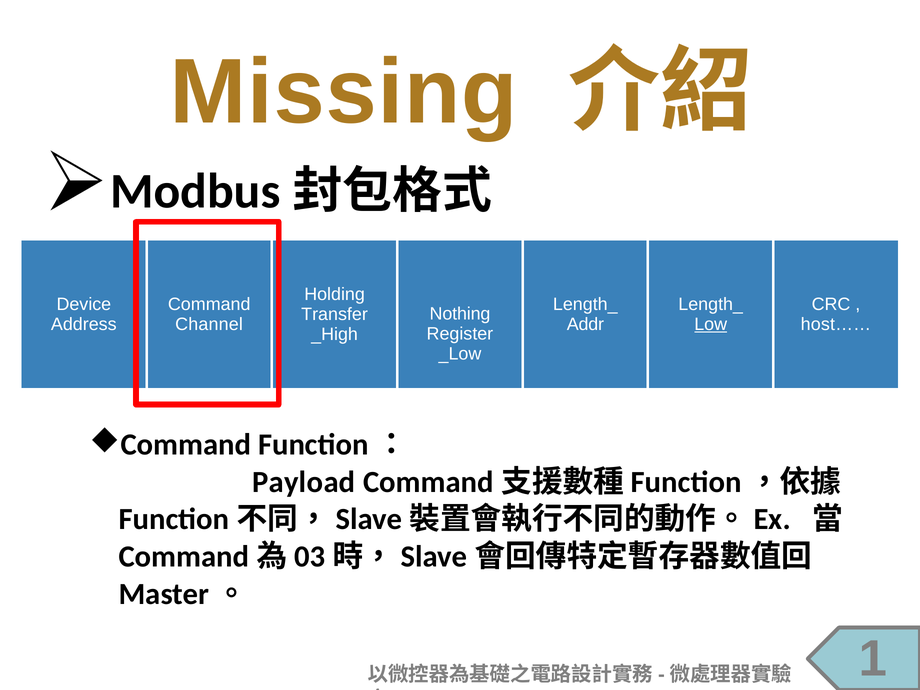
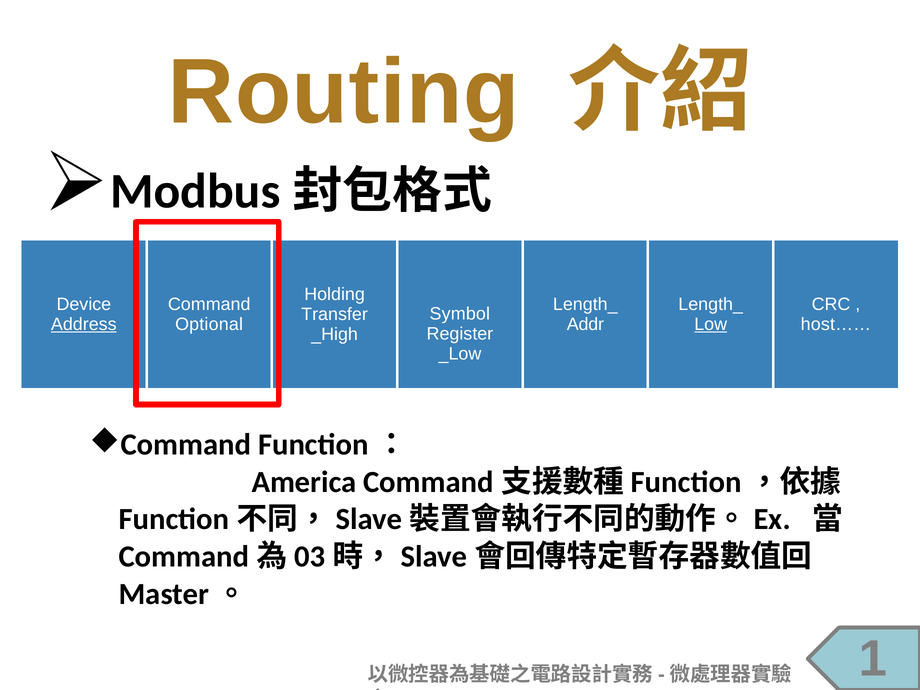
Missing: Missing -> Routing (344, 92)
Nothing: Nothing -> Symbol (460, 314)
Address underline: none -> present (84, 324)
Channel: Channel -> Optional (209, 324)
Payload: Payload -> America (304, 482)
